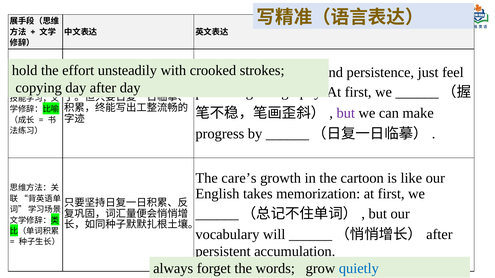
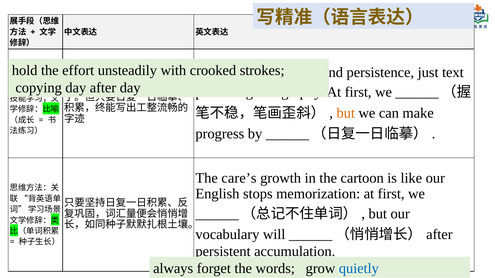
feel: feel -> text (453, 72)
but colour: purple -> orange (346, 113)
takes: takes -> stops (258, 194)
